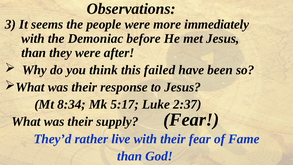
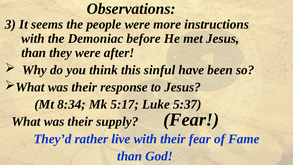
immediately: immediately -> instructions (217, 24)
failed: failed -> sinful (160, 70)
2:37: 2:37 -> 5:37 (187, 104)
